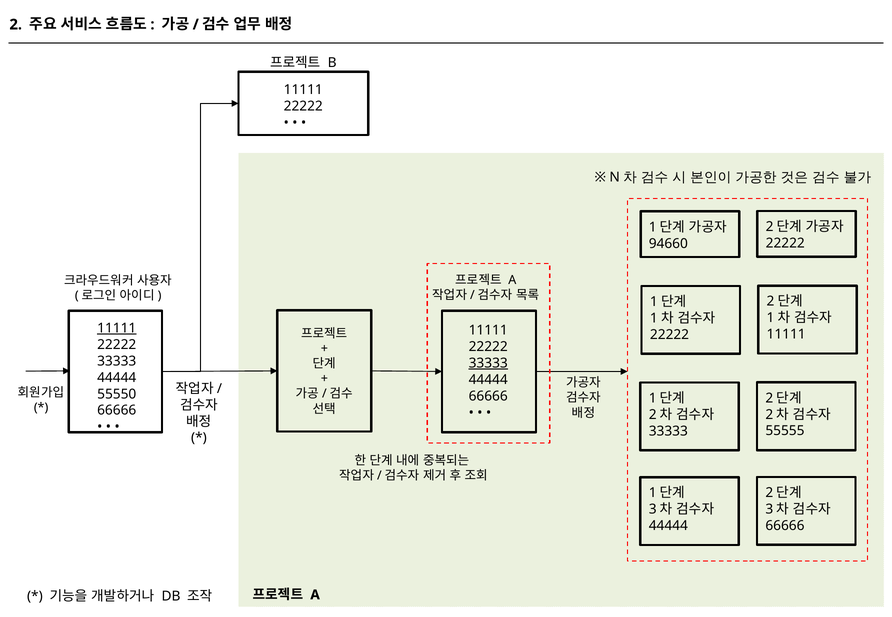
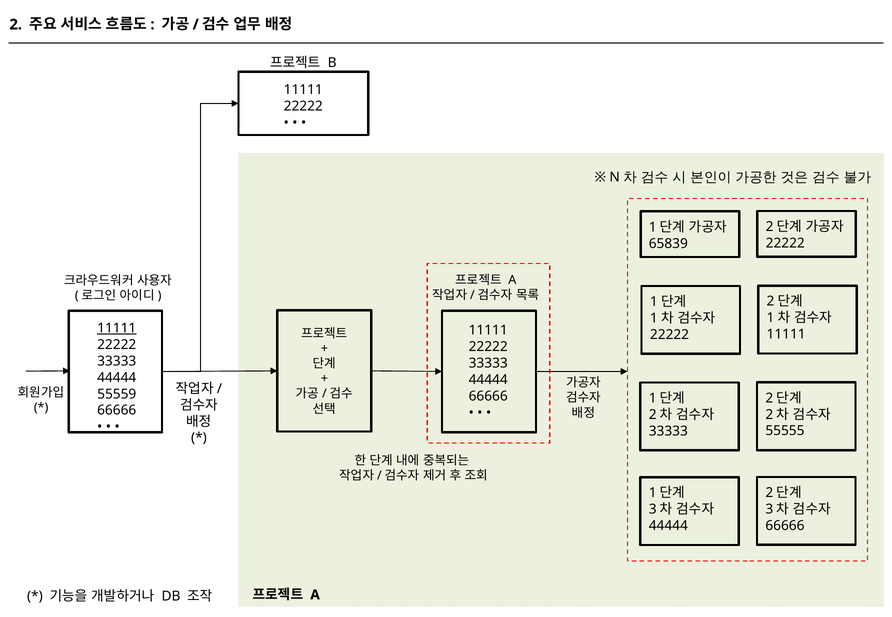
94660: 94660 -> 65839 (668, 244)
33333 underline: present -> none (488, 364)
55550: 55550 -> 55559 (117, 394)
